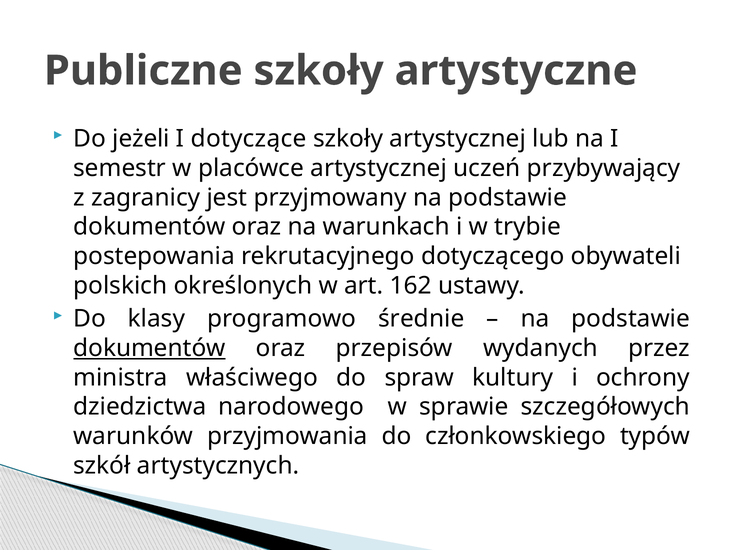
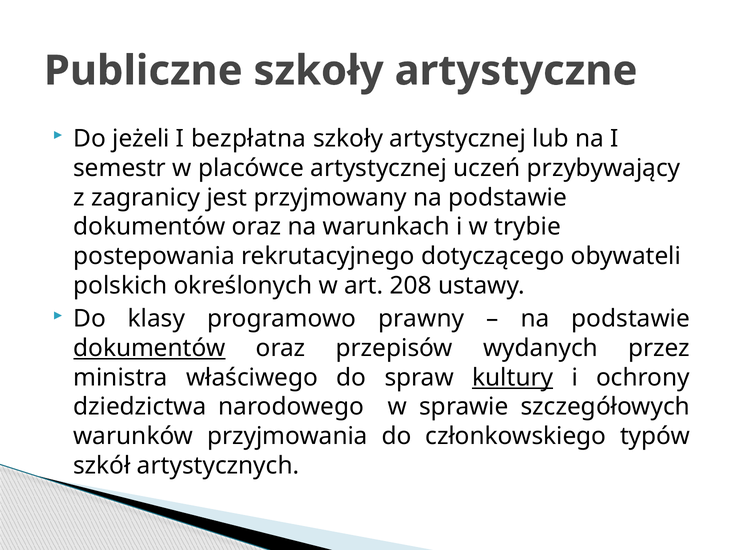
dotyczące: dotyczące -> bezpłatna (249, 139)
162: 162 -> 208 (411, 286)
średnie: średnie -> prawny (421, 319)
kultury underline: none -> present (513, 378)
